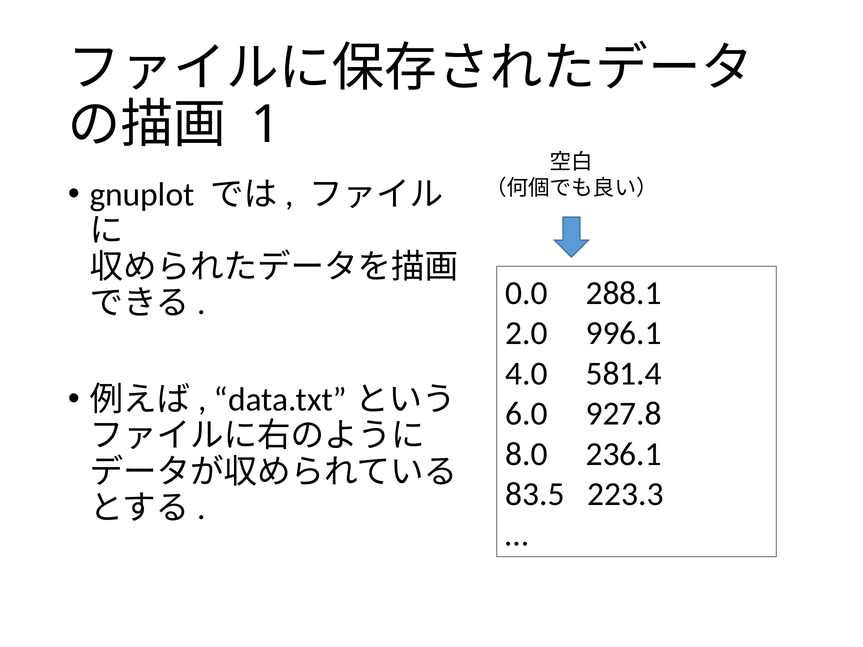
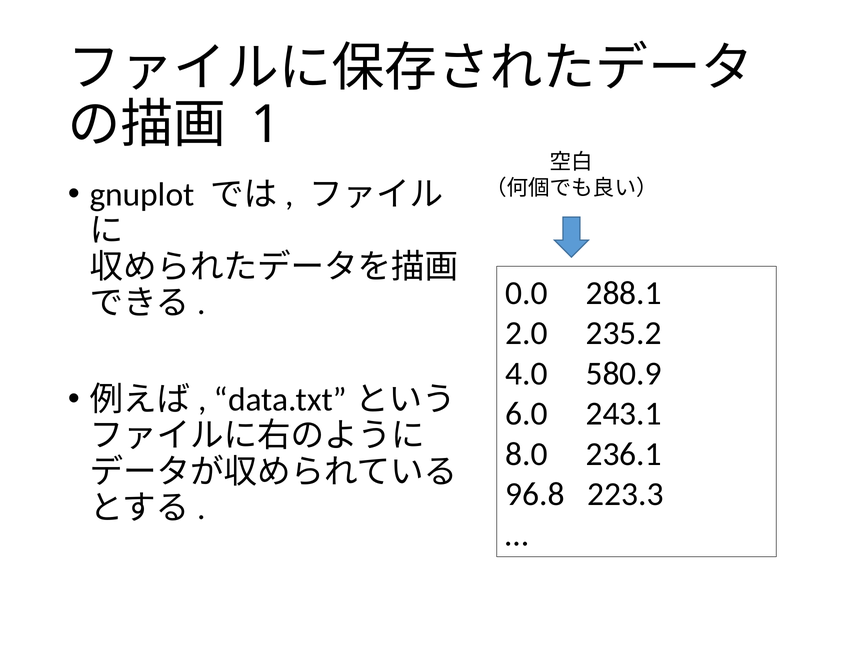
996.1: 996.1 -> 235.2 (624, 333)
581.4: 581.4 -> 580.9 (624, 374)
927.8: 927.8 -> 243.1 (624, 414)
83.5: 83.5 -> 96.8 (535, 495)
